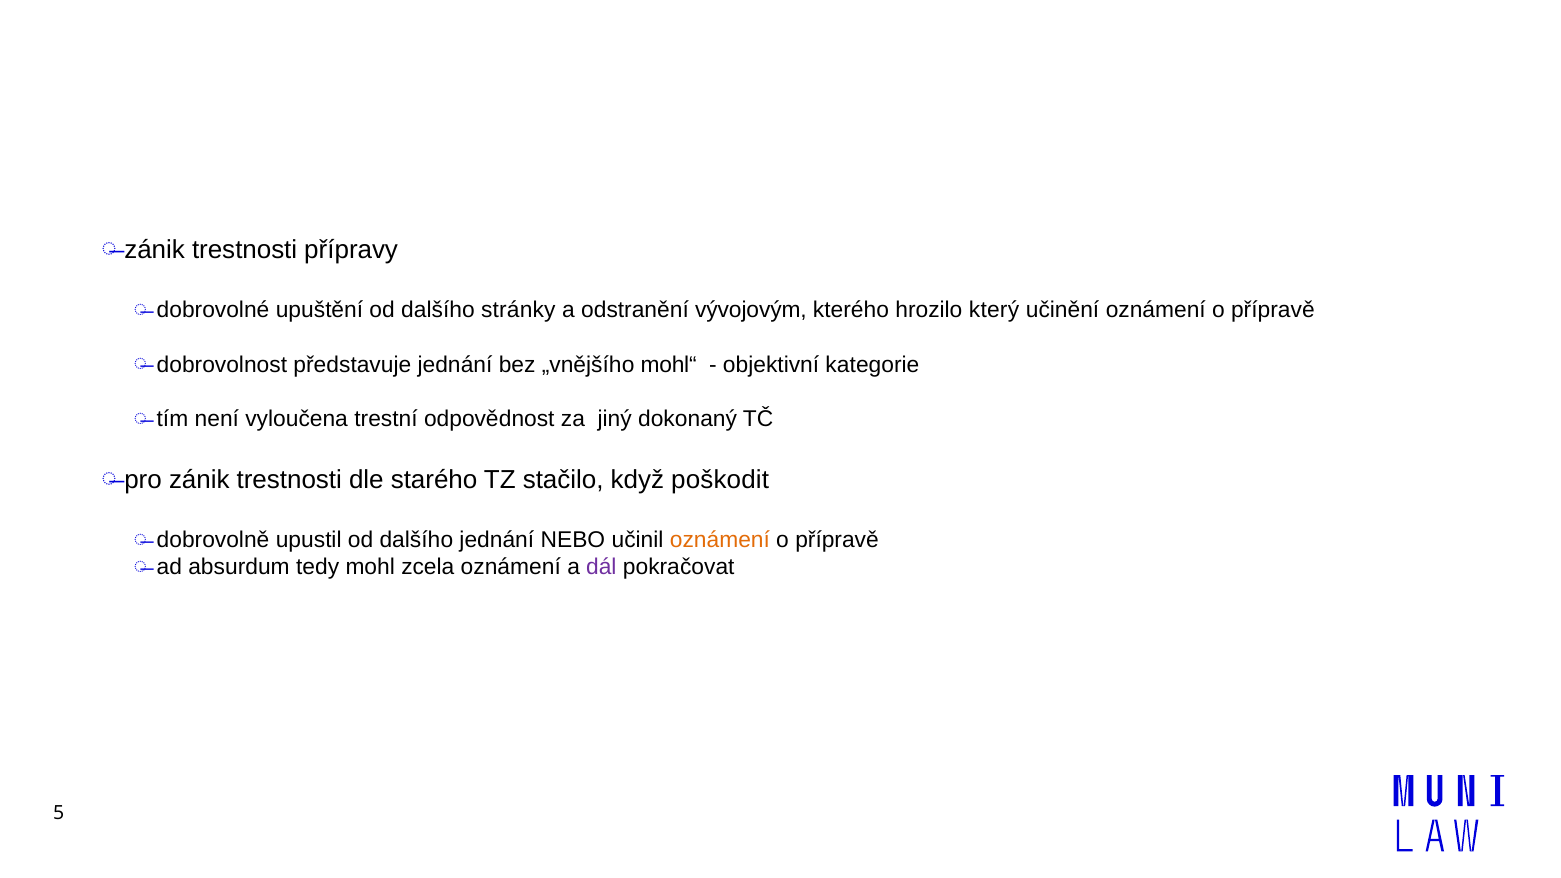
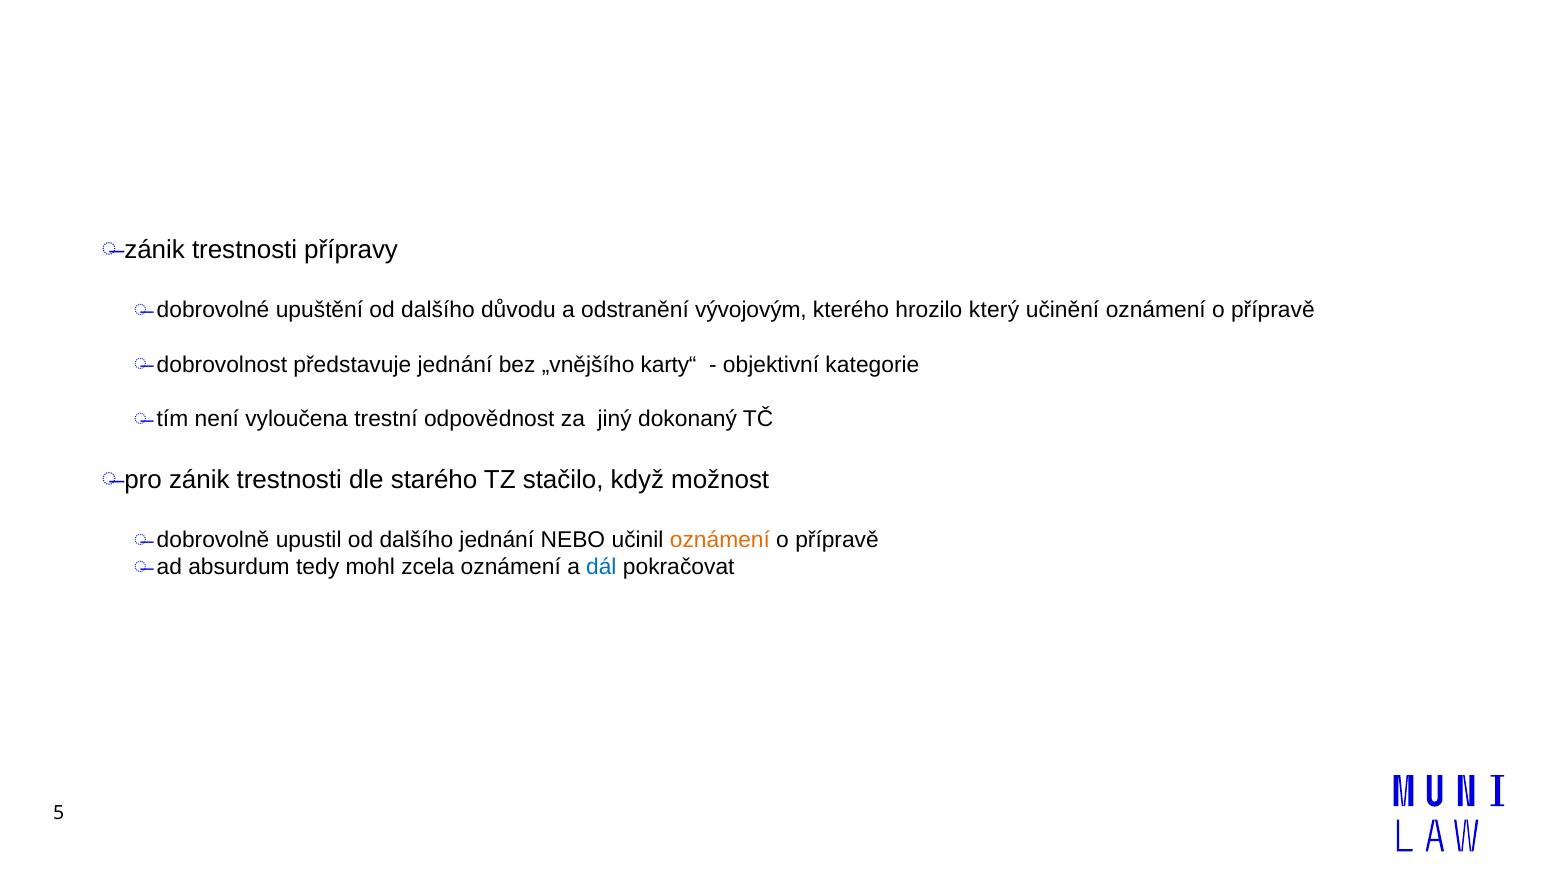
stránky: stránky -> důvodu (518, 310)
mohl“: mohl“ -> karty“ (669, 365)
poškodit: poškodit -> možnost (720, 480)
dál colour: purple -> blue (601, 567)
